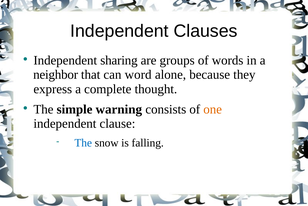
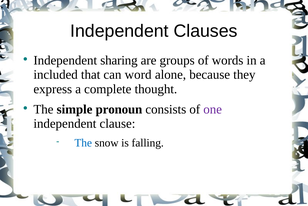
neighbor: neighbor -> included (56, 74)
warning: warning -> pronoun (119, 109)
one colour: orange -> purple (213, 109)
